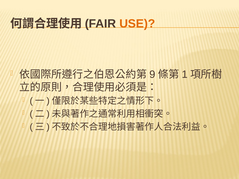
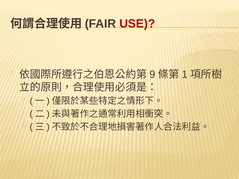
USE colour: orange -> red (137, 24)
